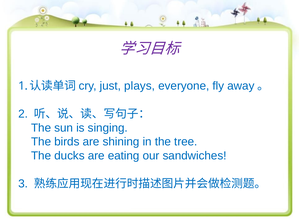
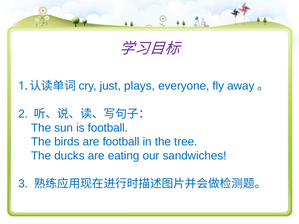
is singing: singing -> football (108, 128)
are shining: shining -> football (121, 142)
